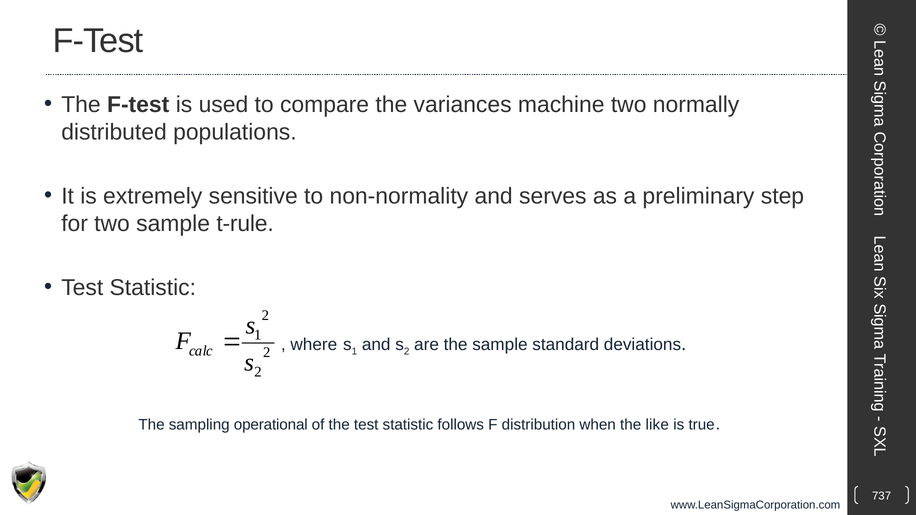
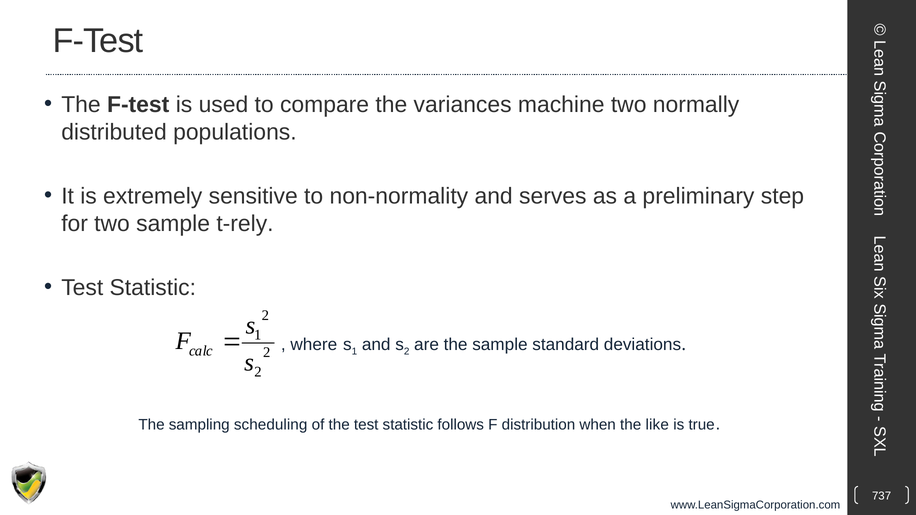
t-rule: t-rule -> t-rely (245, 224)
operational: operational -> scheduling (271, 425)
